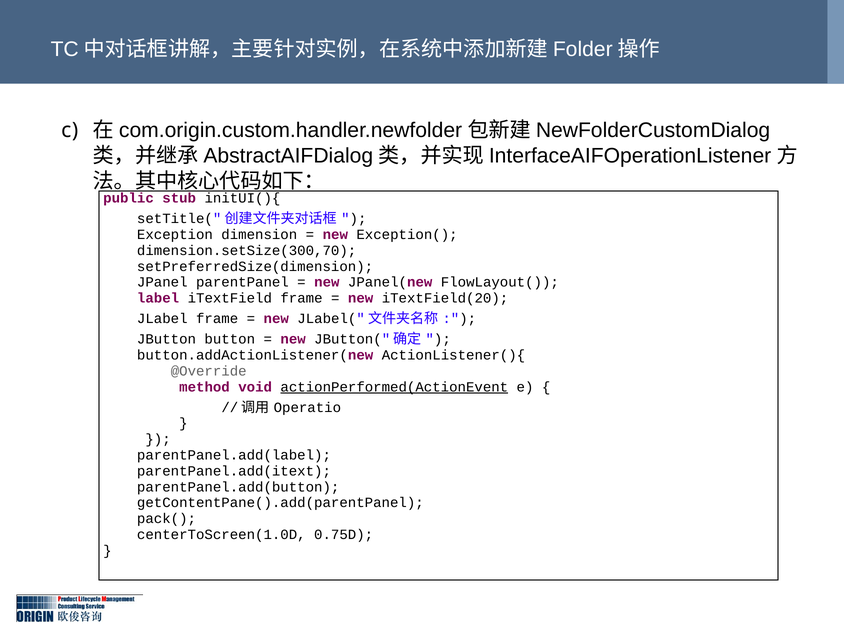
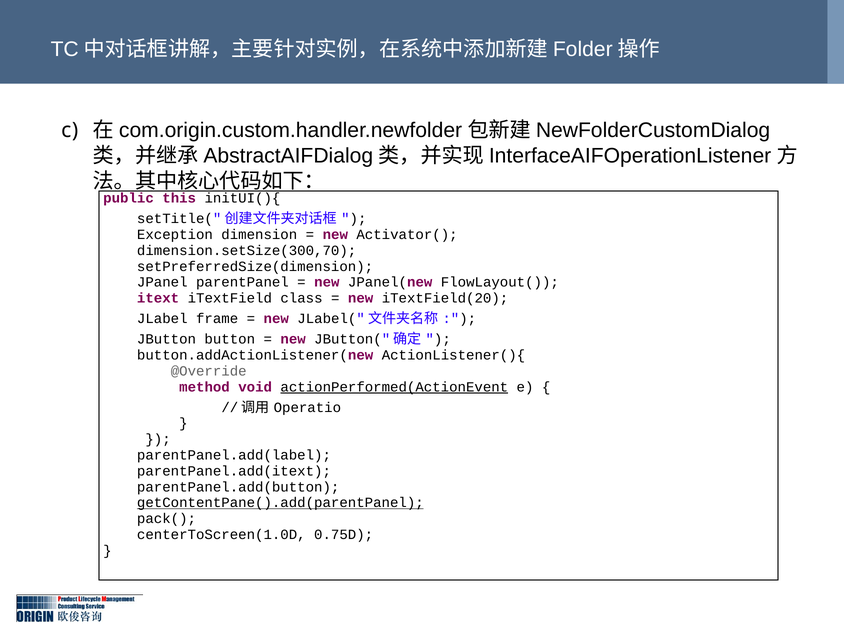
stub: stub -> this (179, 198)
Exception(: Exception( -> Activator( (407, 235)
label: label -> itext (158, 298)
iTextField frame: frame -> class (301, 298)
getContentPane().add(parentPanel underline: none -> present (280, 503)
